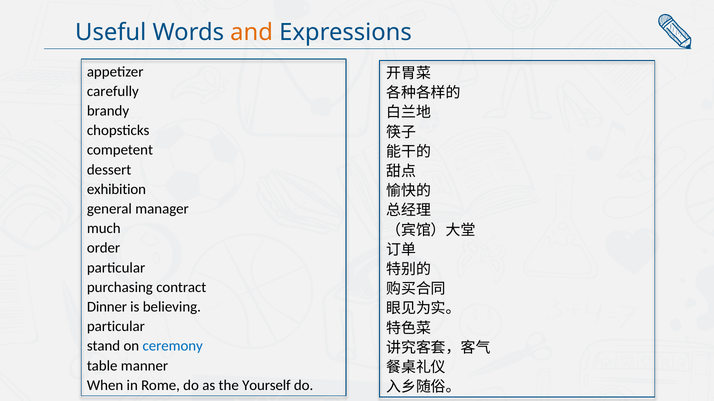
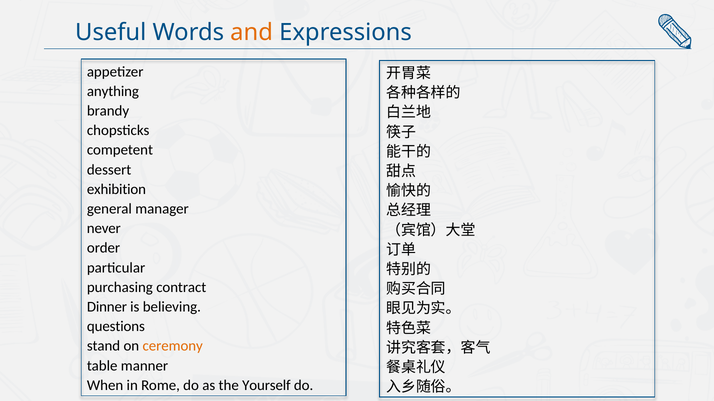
carefully: carefully -> anything (113, 91)
much: much -> never (104, 229)
particular: particular -> questions (116, 327)
ceremony colour: blue -> orange (173, 347)
